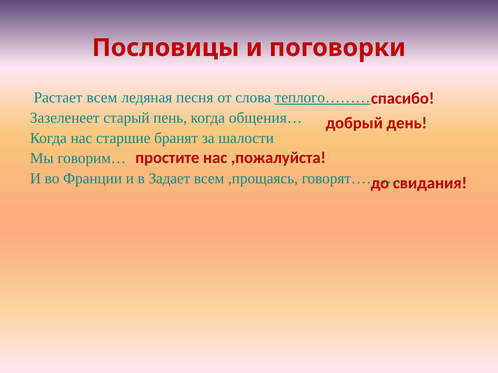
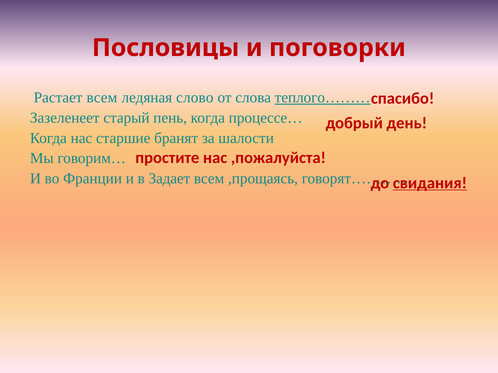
песня: песня -> слово (195, 98)
общения…: общения… -> процессе… (266, 118)
свидания underline: none -> present (430, 183)
